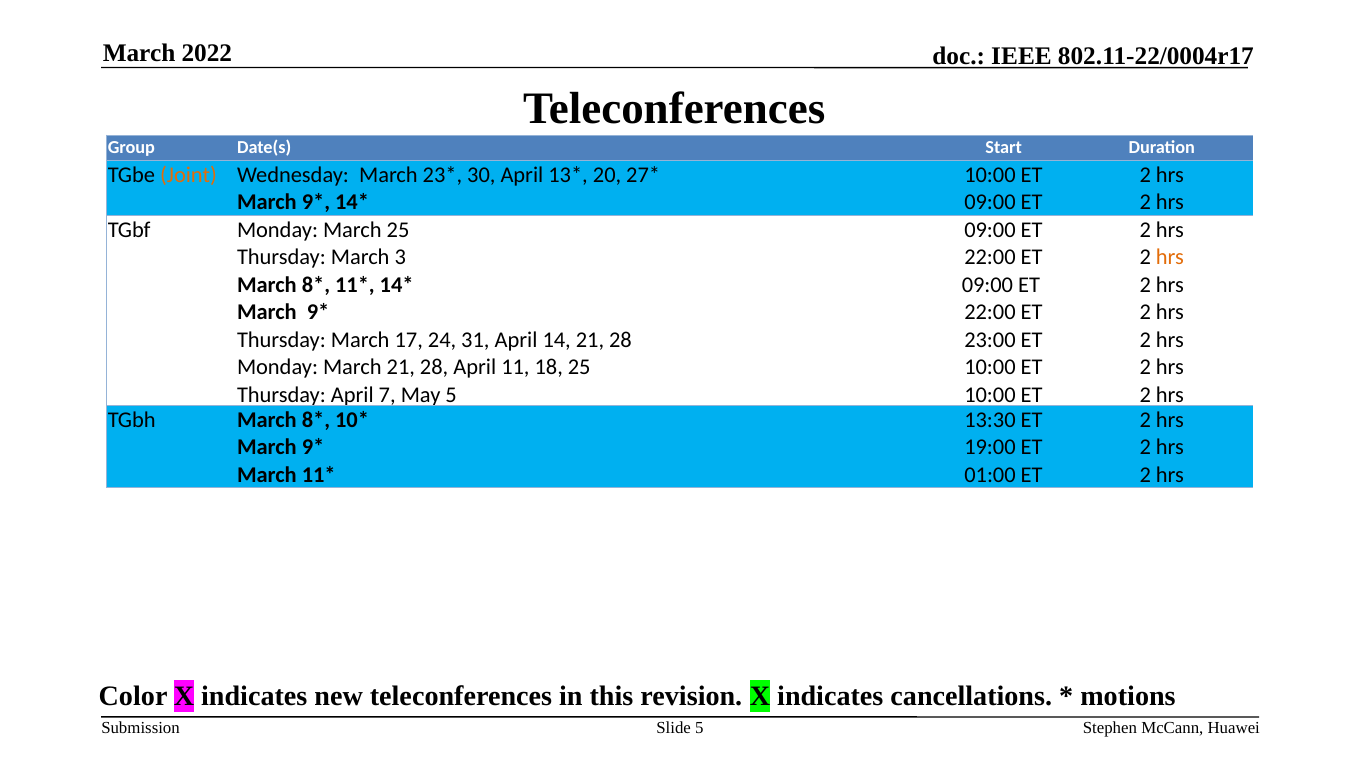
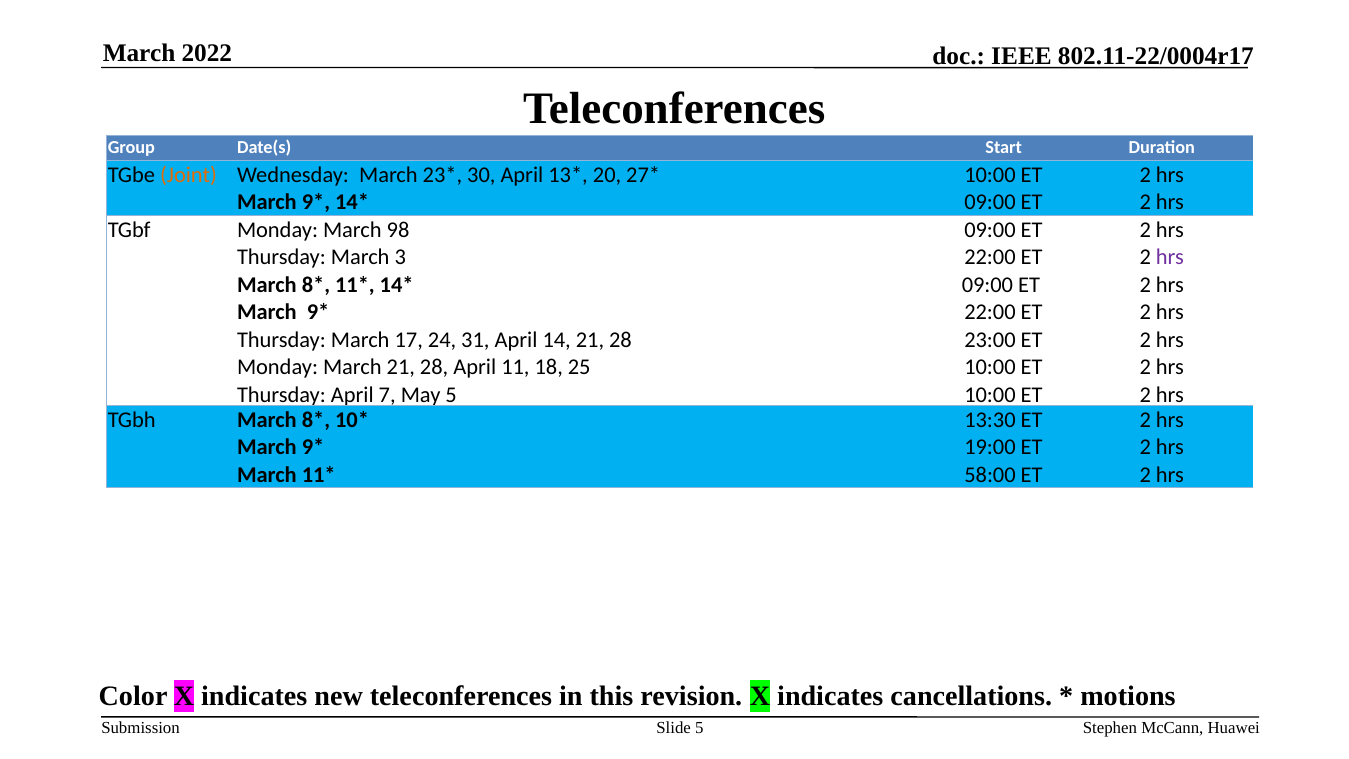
March 25: 25 -> 98 (398, 230)
hrs colour: orange -> purple (1170, 257)
01:00: 01:00 -> 58:00 (990, 475)
